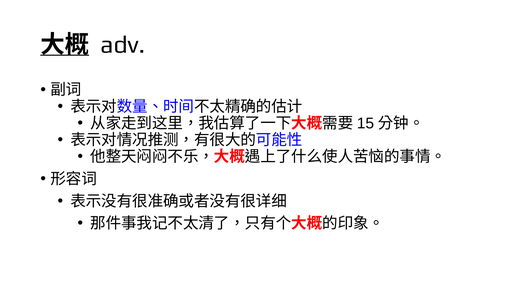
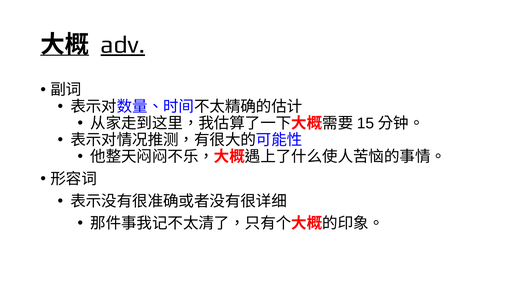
adv underline: none -> present (123, 45)
